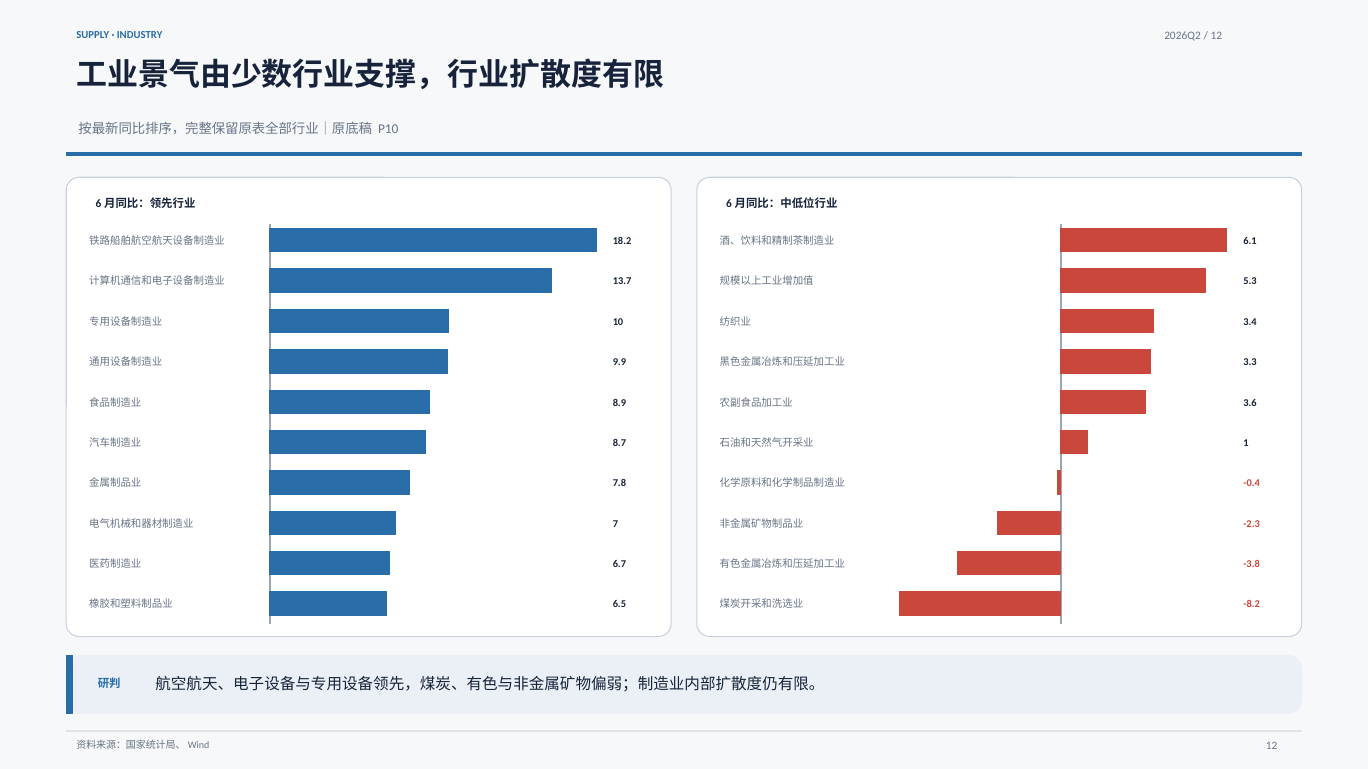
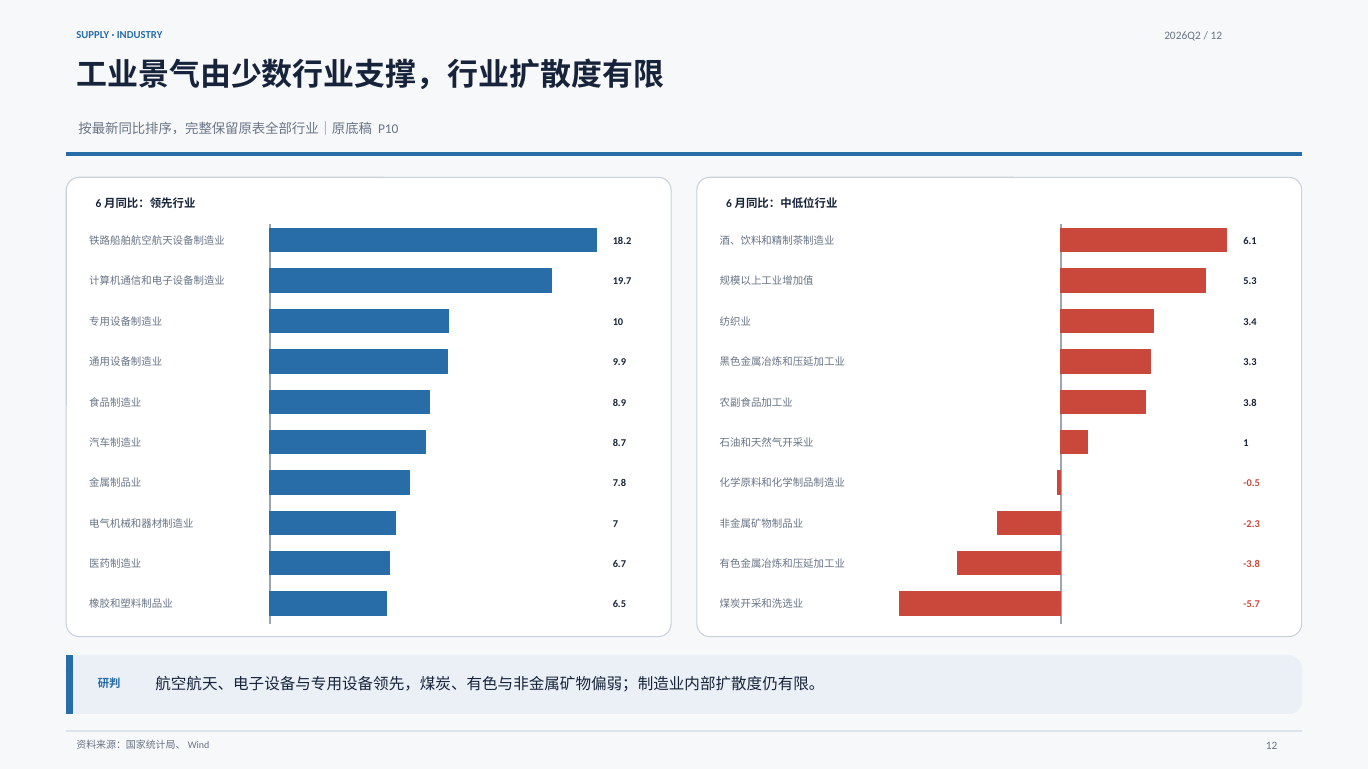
13.7: 13.7 -> 19.7 (622, 282)
3.6: 3.6 -> 3.8 (1250, 403)
-0.4: -0.4 -> -0.5 (1252, 484)
-8.2: -8.2 -> -5.7 (1252, 605)
